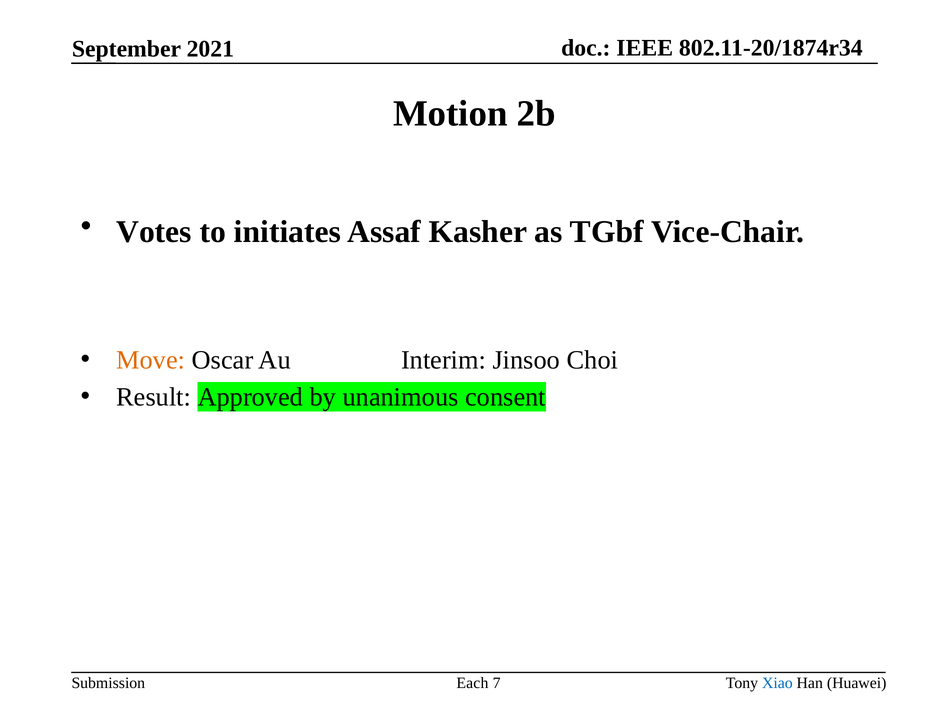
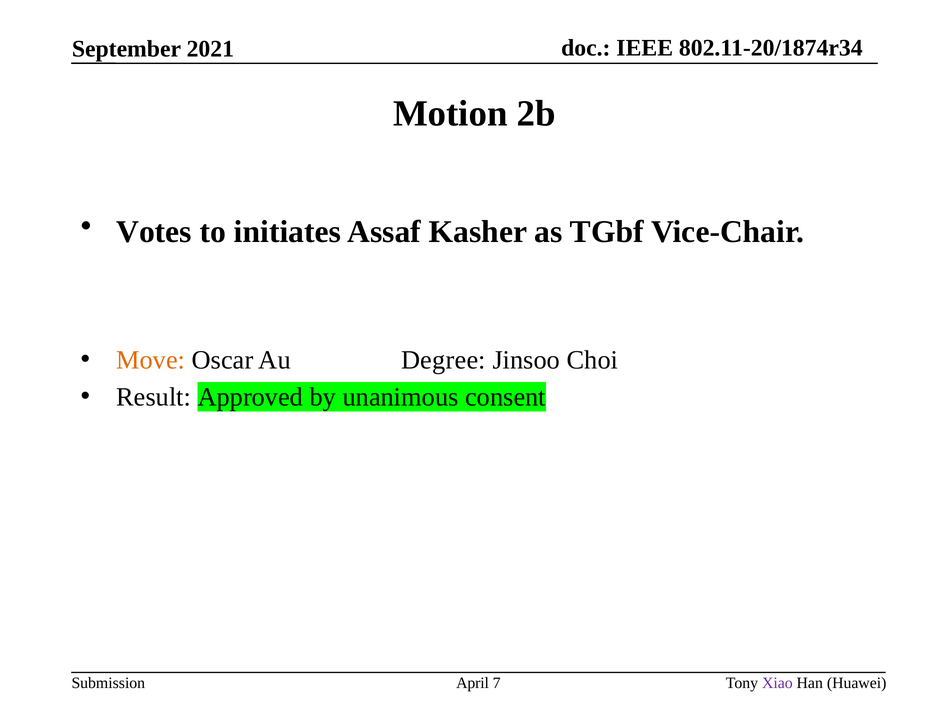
Interim: Interim -> Degree (443, 360)
Each: Each -> April (473, 683)
Xiao colour: blue -> purple (777, 683)
